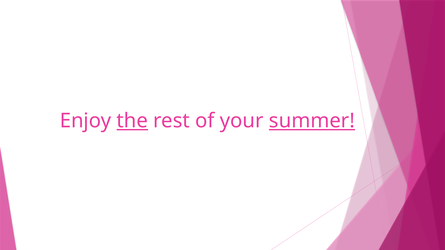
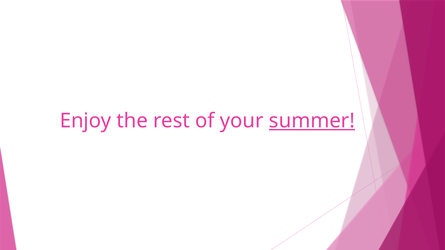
the underline: present -> none (132, 121)
